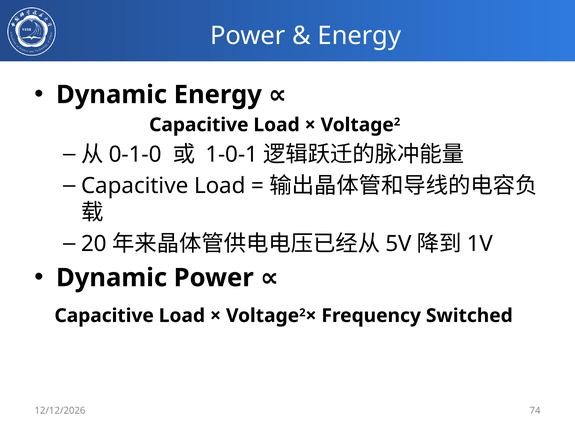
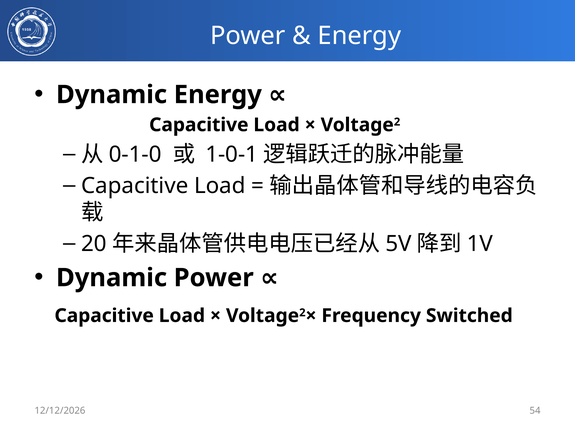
74: 74 -> 54 (535, 411)
